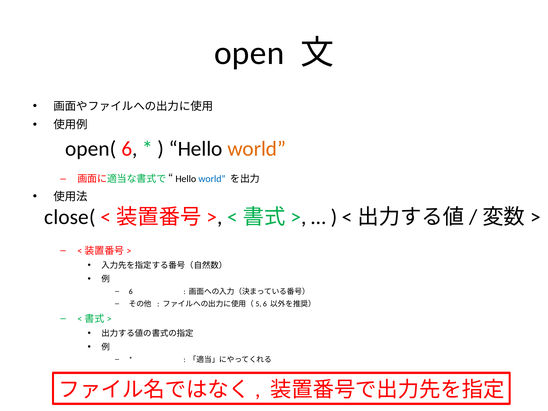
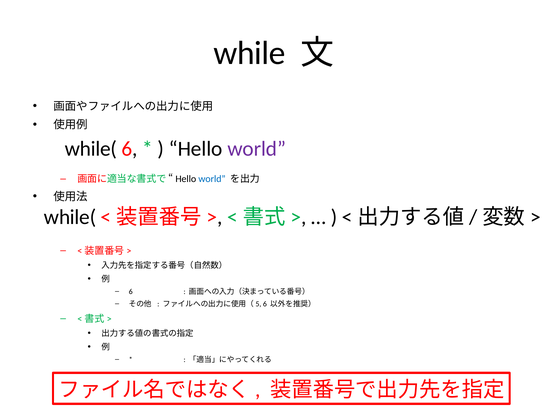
open: open -> while (250, 53)
open(: open( -> while( (91, 149)
world colour: orange -> purple (257, 149)
close(: close( -> while( (70, 217)
